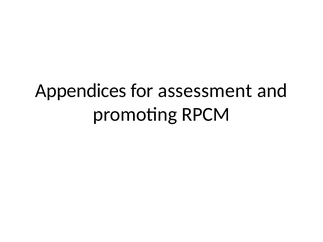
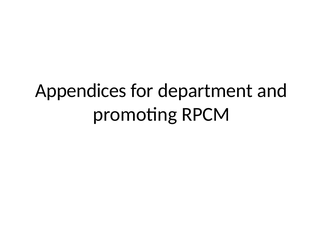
assessment: assessment -> department (205, 91)
